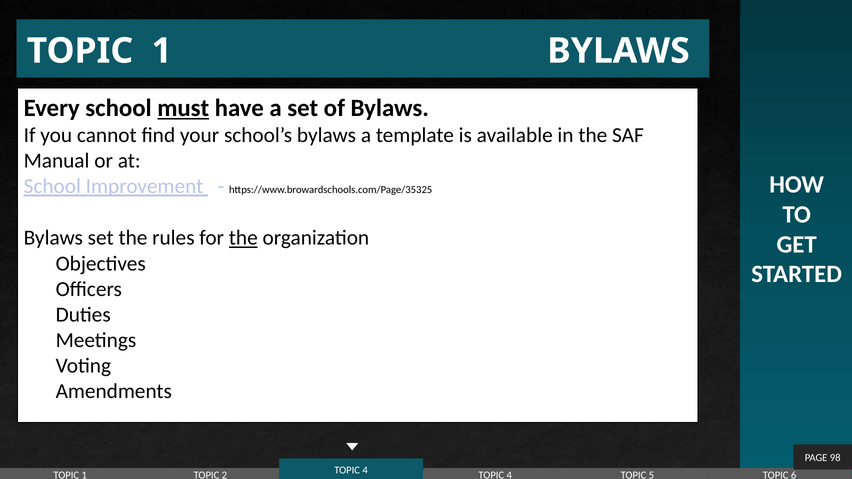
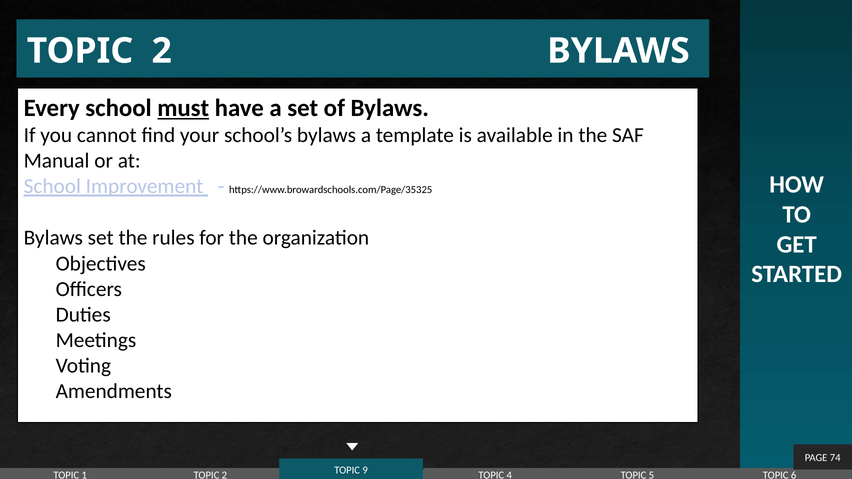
1: 1 -> 2 (162, 51)
the underline: present -> none (243, 238)
98: 98 -> 74 (835, 458)
4: 4 -> 9 (365, 471)
